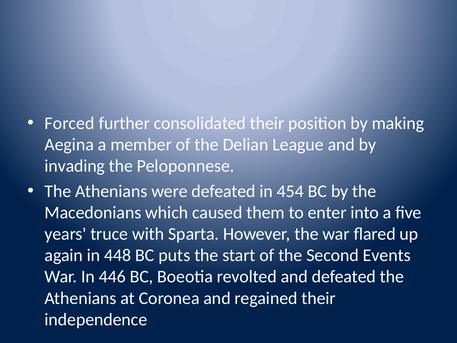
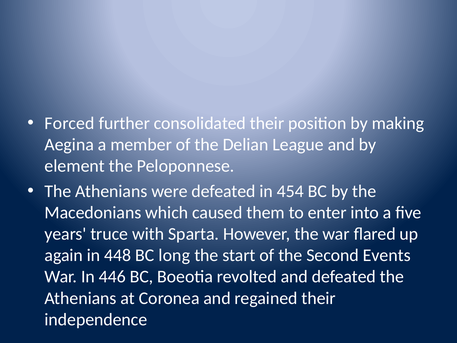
invading: invading -> element (75, 166)
puts: puts -> long (174, 255)
